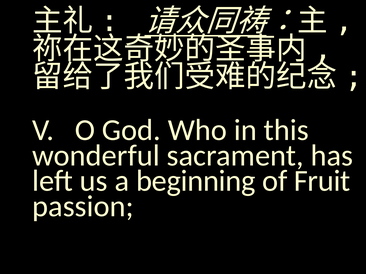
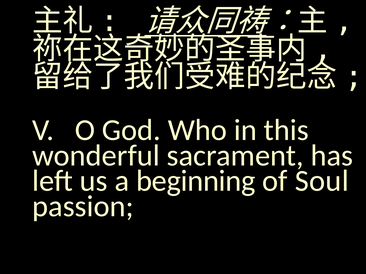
Fruit: Fruit -> Soul (322, 181)
